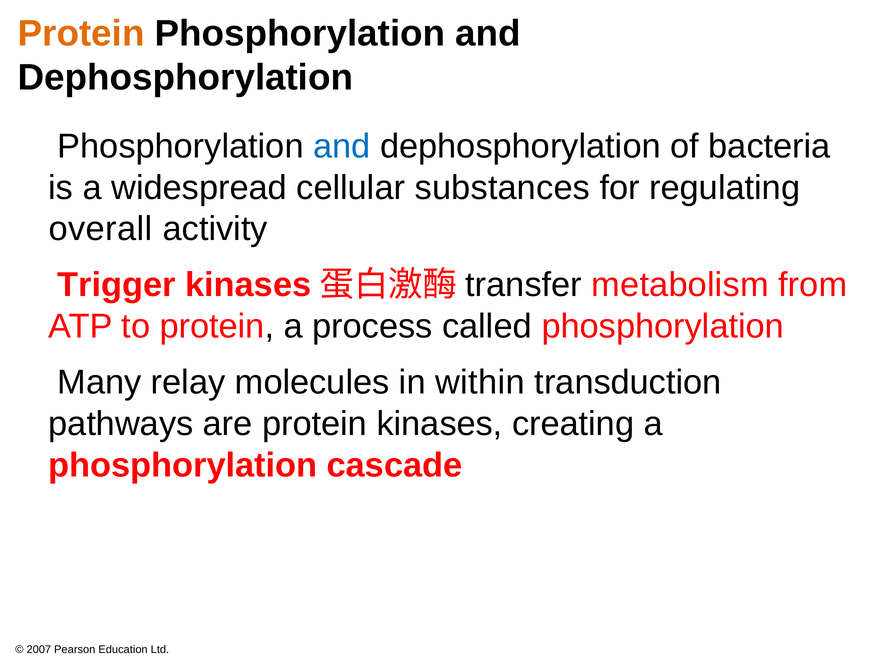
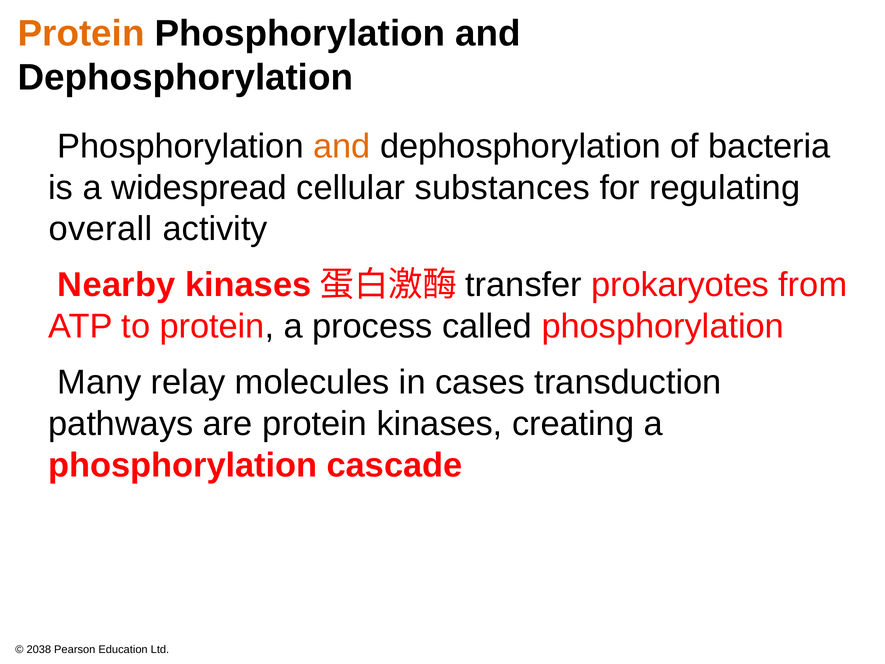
and colour: blue -> orange (342, 146)
Trigger: Trigger -> Nearby (116, 285)
metabolism: metabolism -> prokaryotes (680, 285)
within: within -> cases (480, 382)
2007: 2007 -> 2038 (39, 649)
